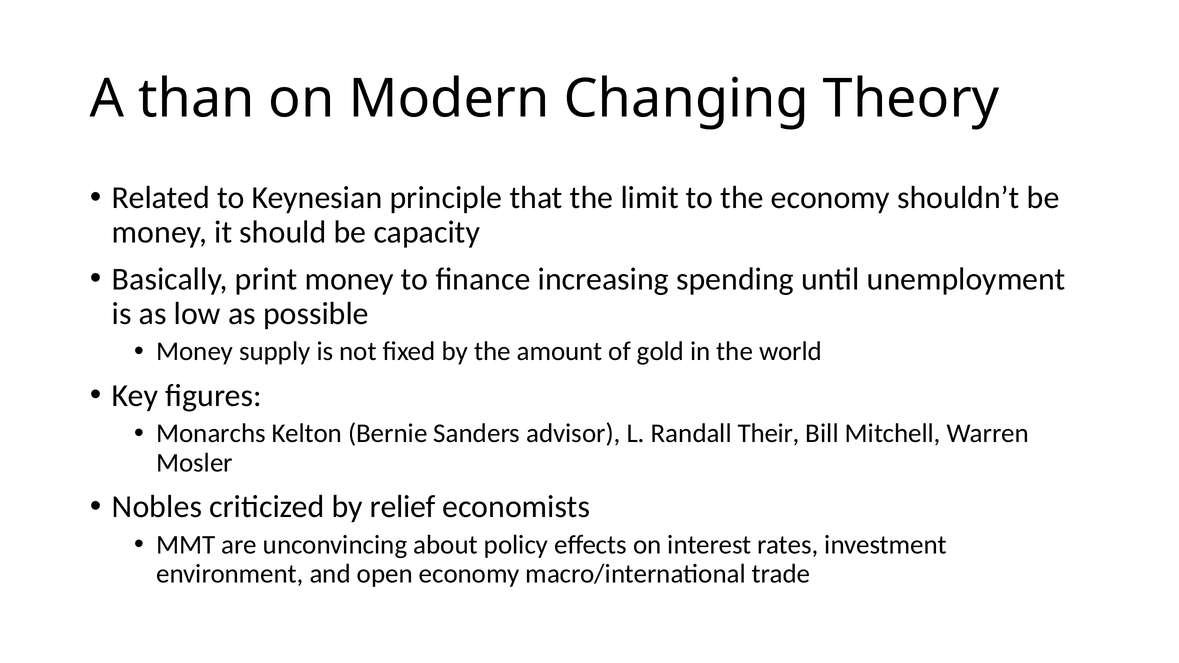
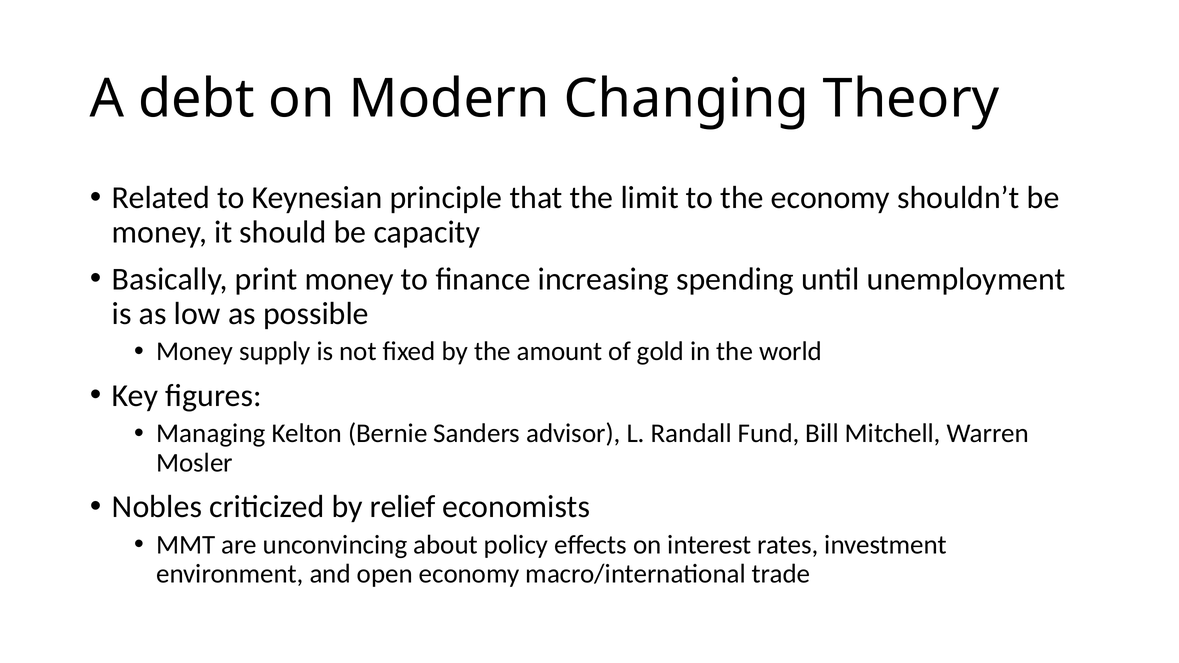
than: than -> debt (196, 99)
Monarchs: Monarchs -> Managing (211, 434)
Their: Their -> Fund (769, 434)
